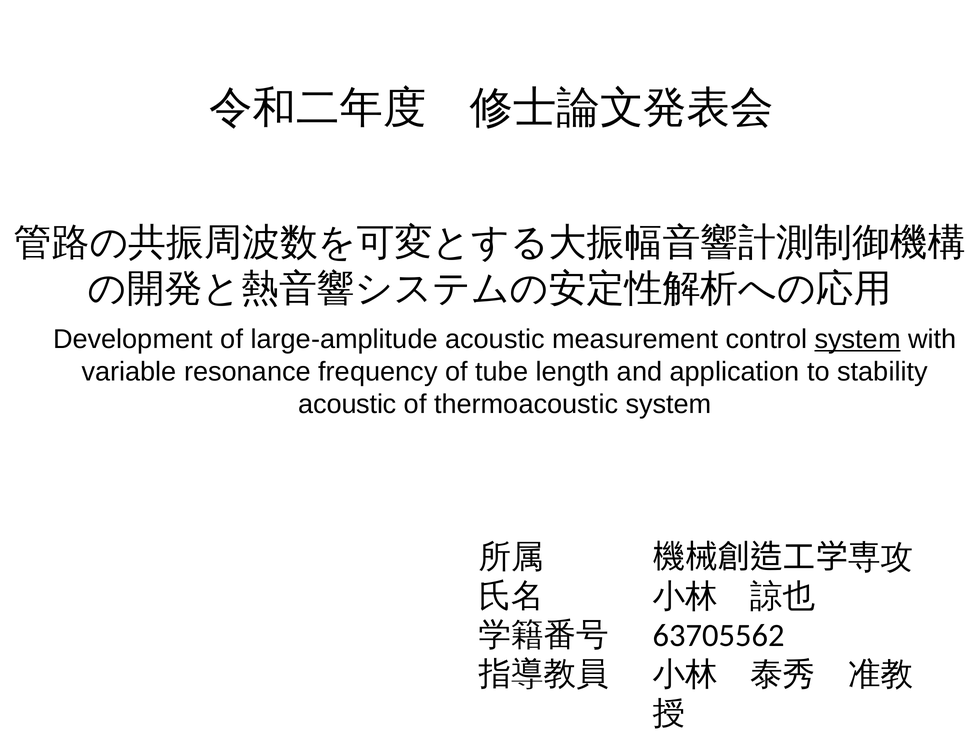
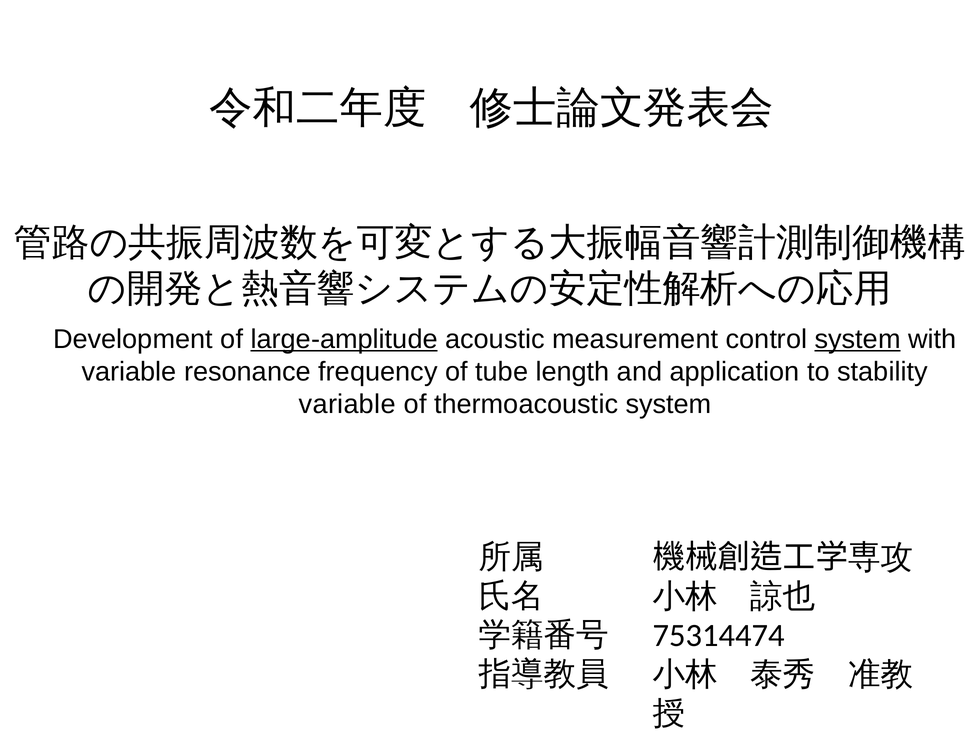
large-amplitude underline: none -> present (344, 339)
acoustic: acoustic -> variable (347, 404)
63705562: 63705562 -> 75314474 (719, 635)
